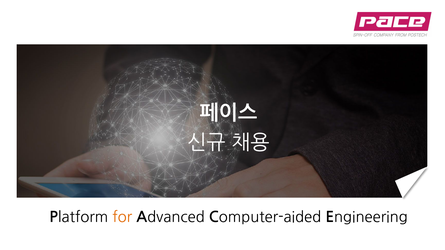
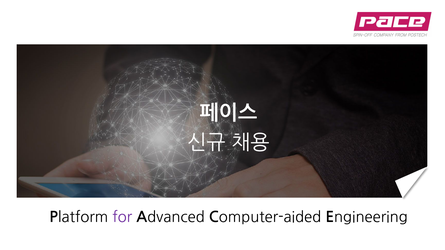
for colour: orange -> purple (122, 217)
